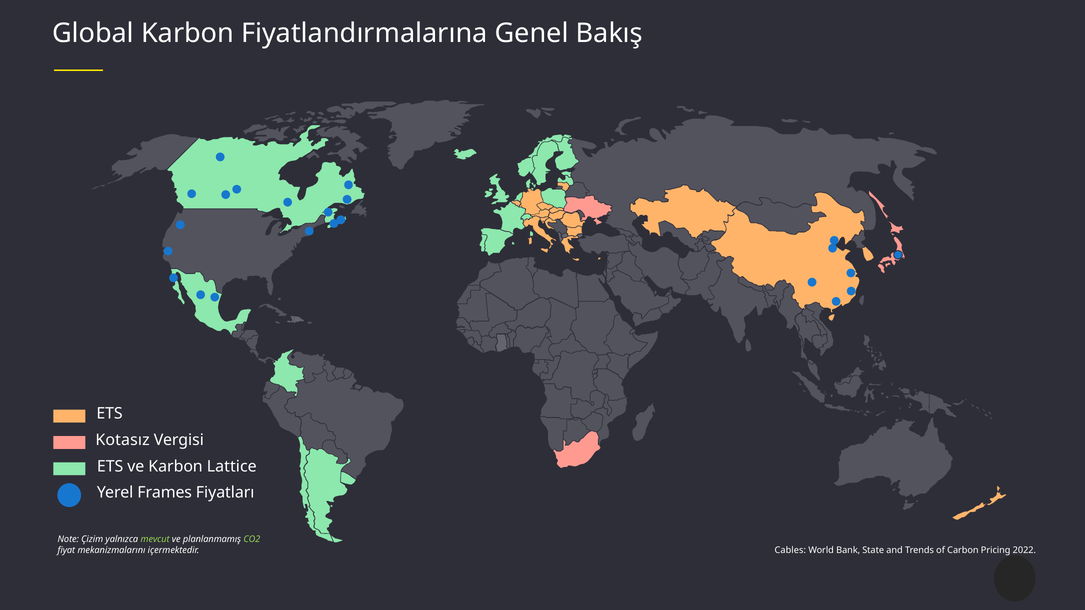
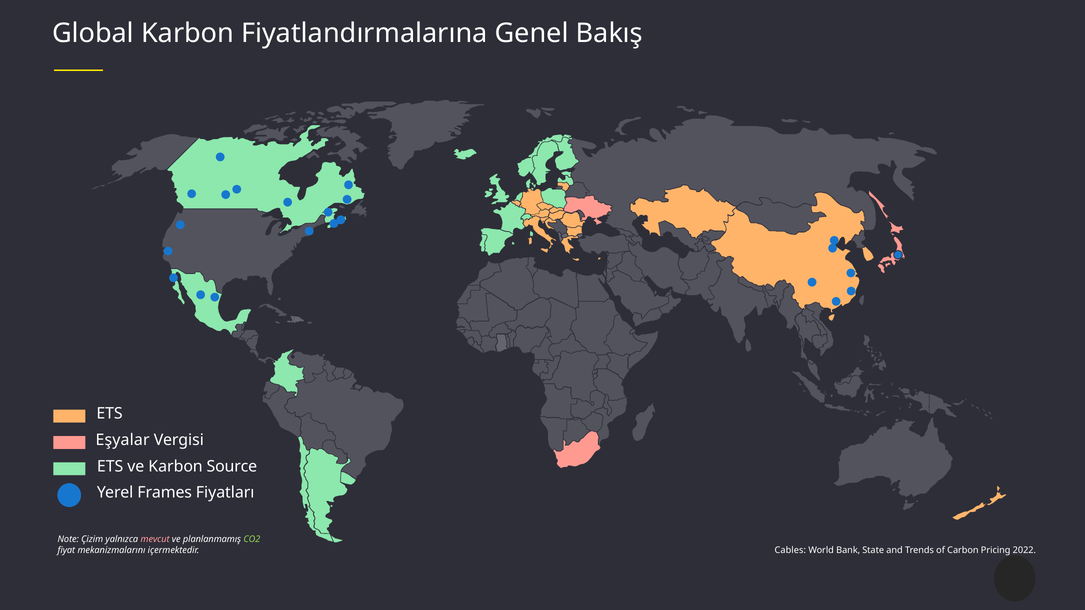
Kotasız: Kotasız -> Eşyalar (123, 440)
Lattice: Lattice -> Source (232, 466)
mevcut colour: light green -> pink (155, 539)
